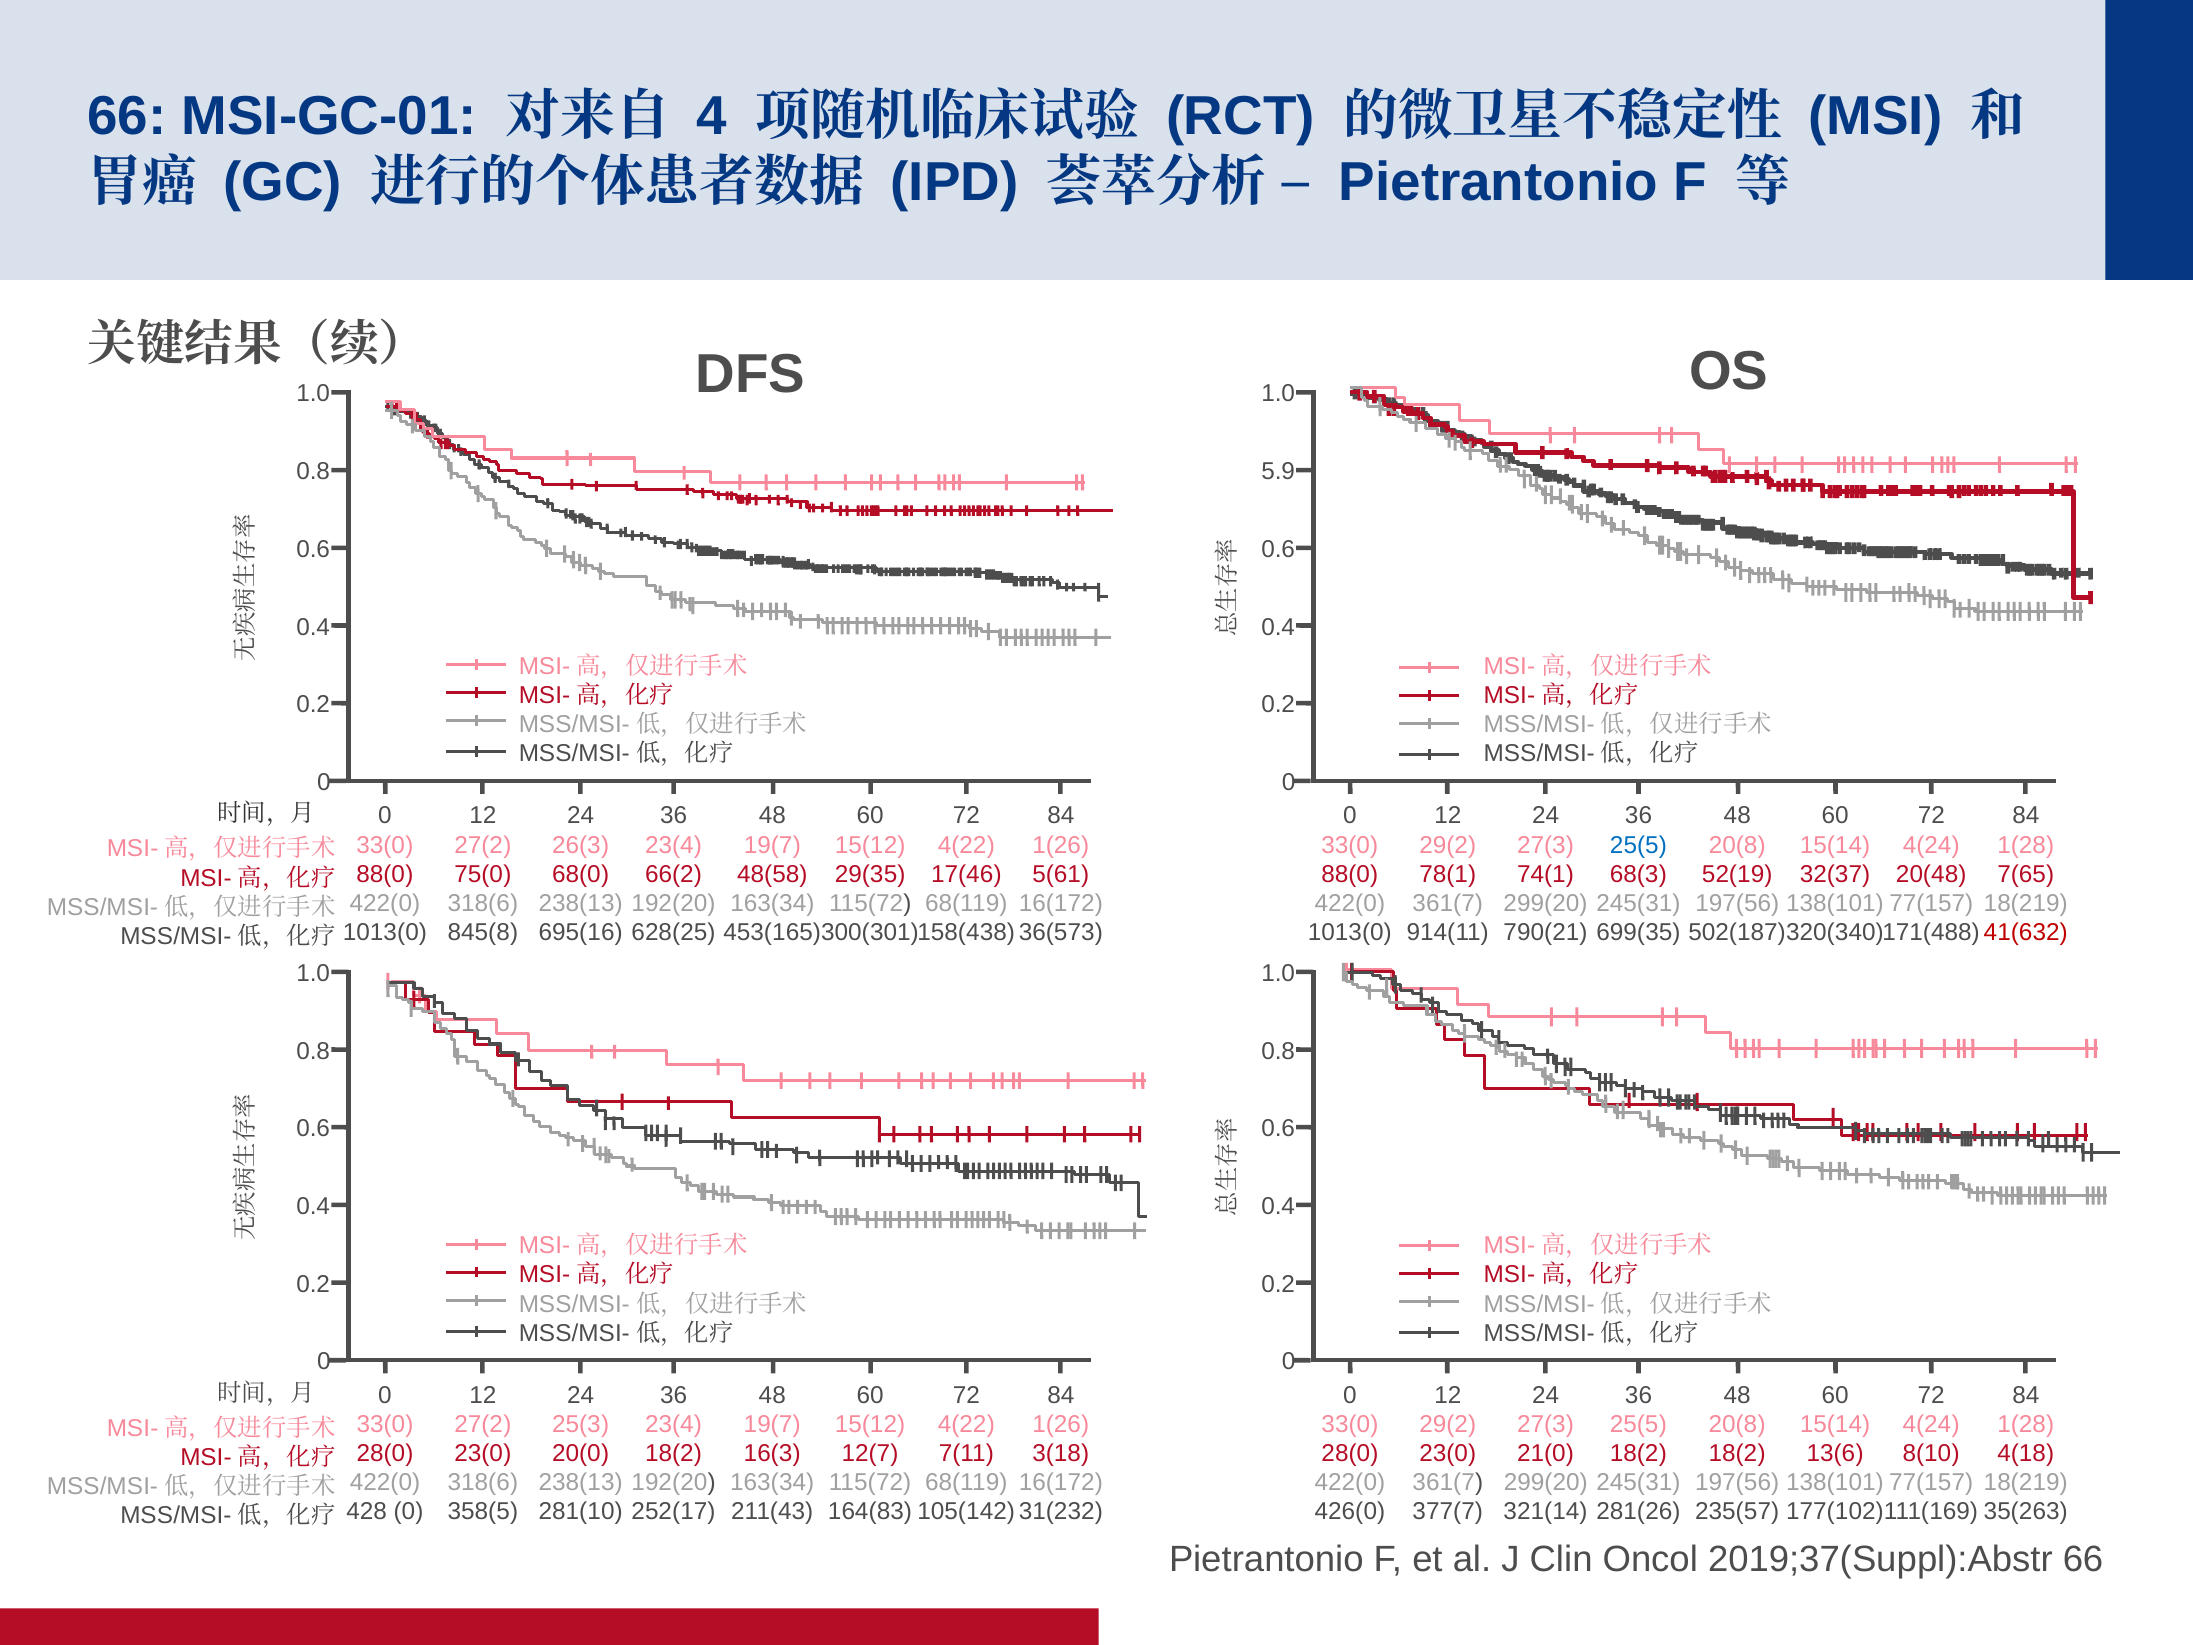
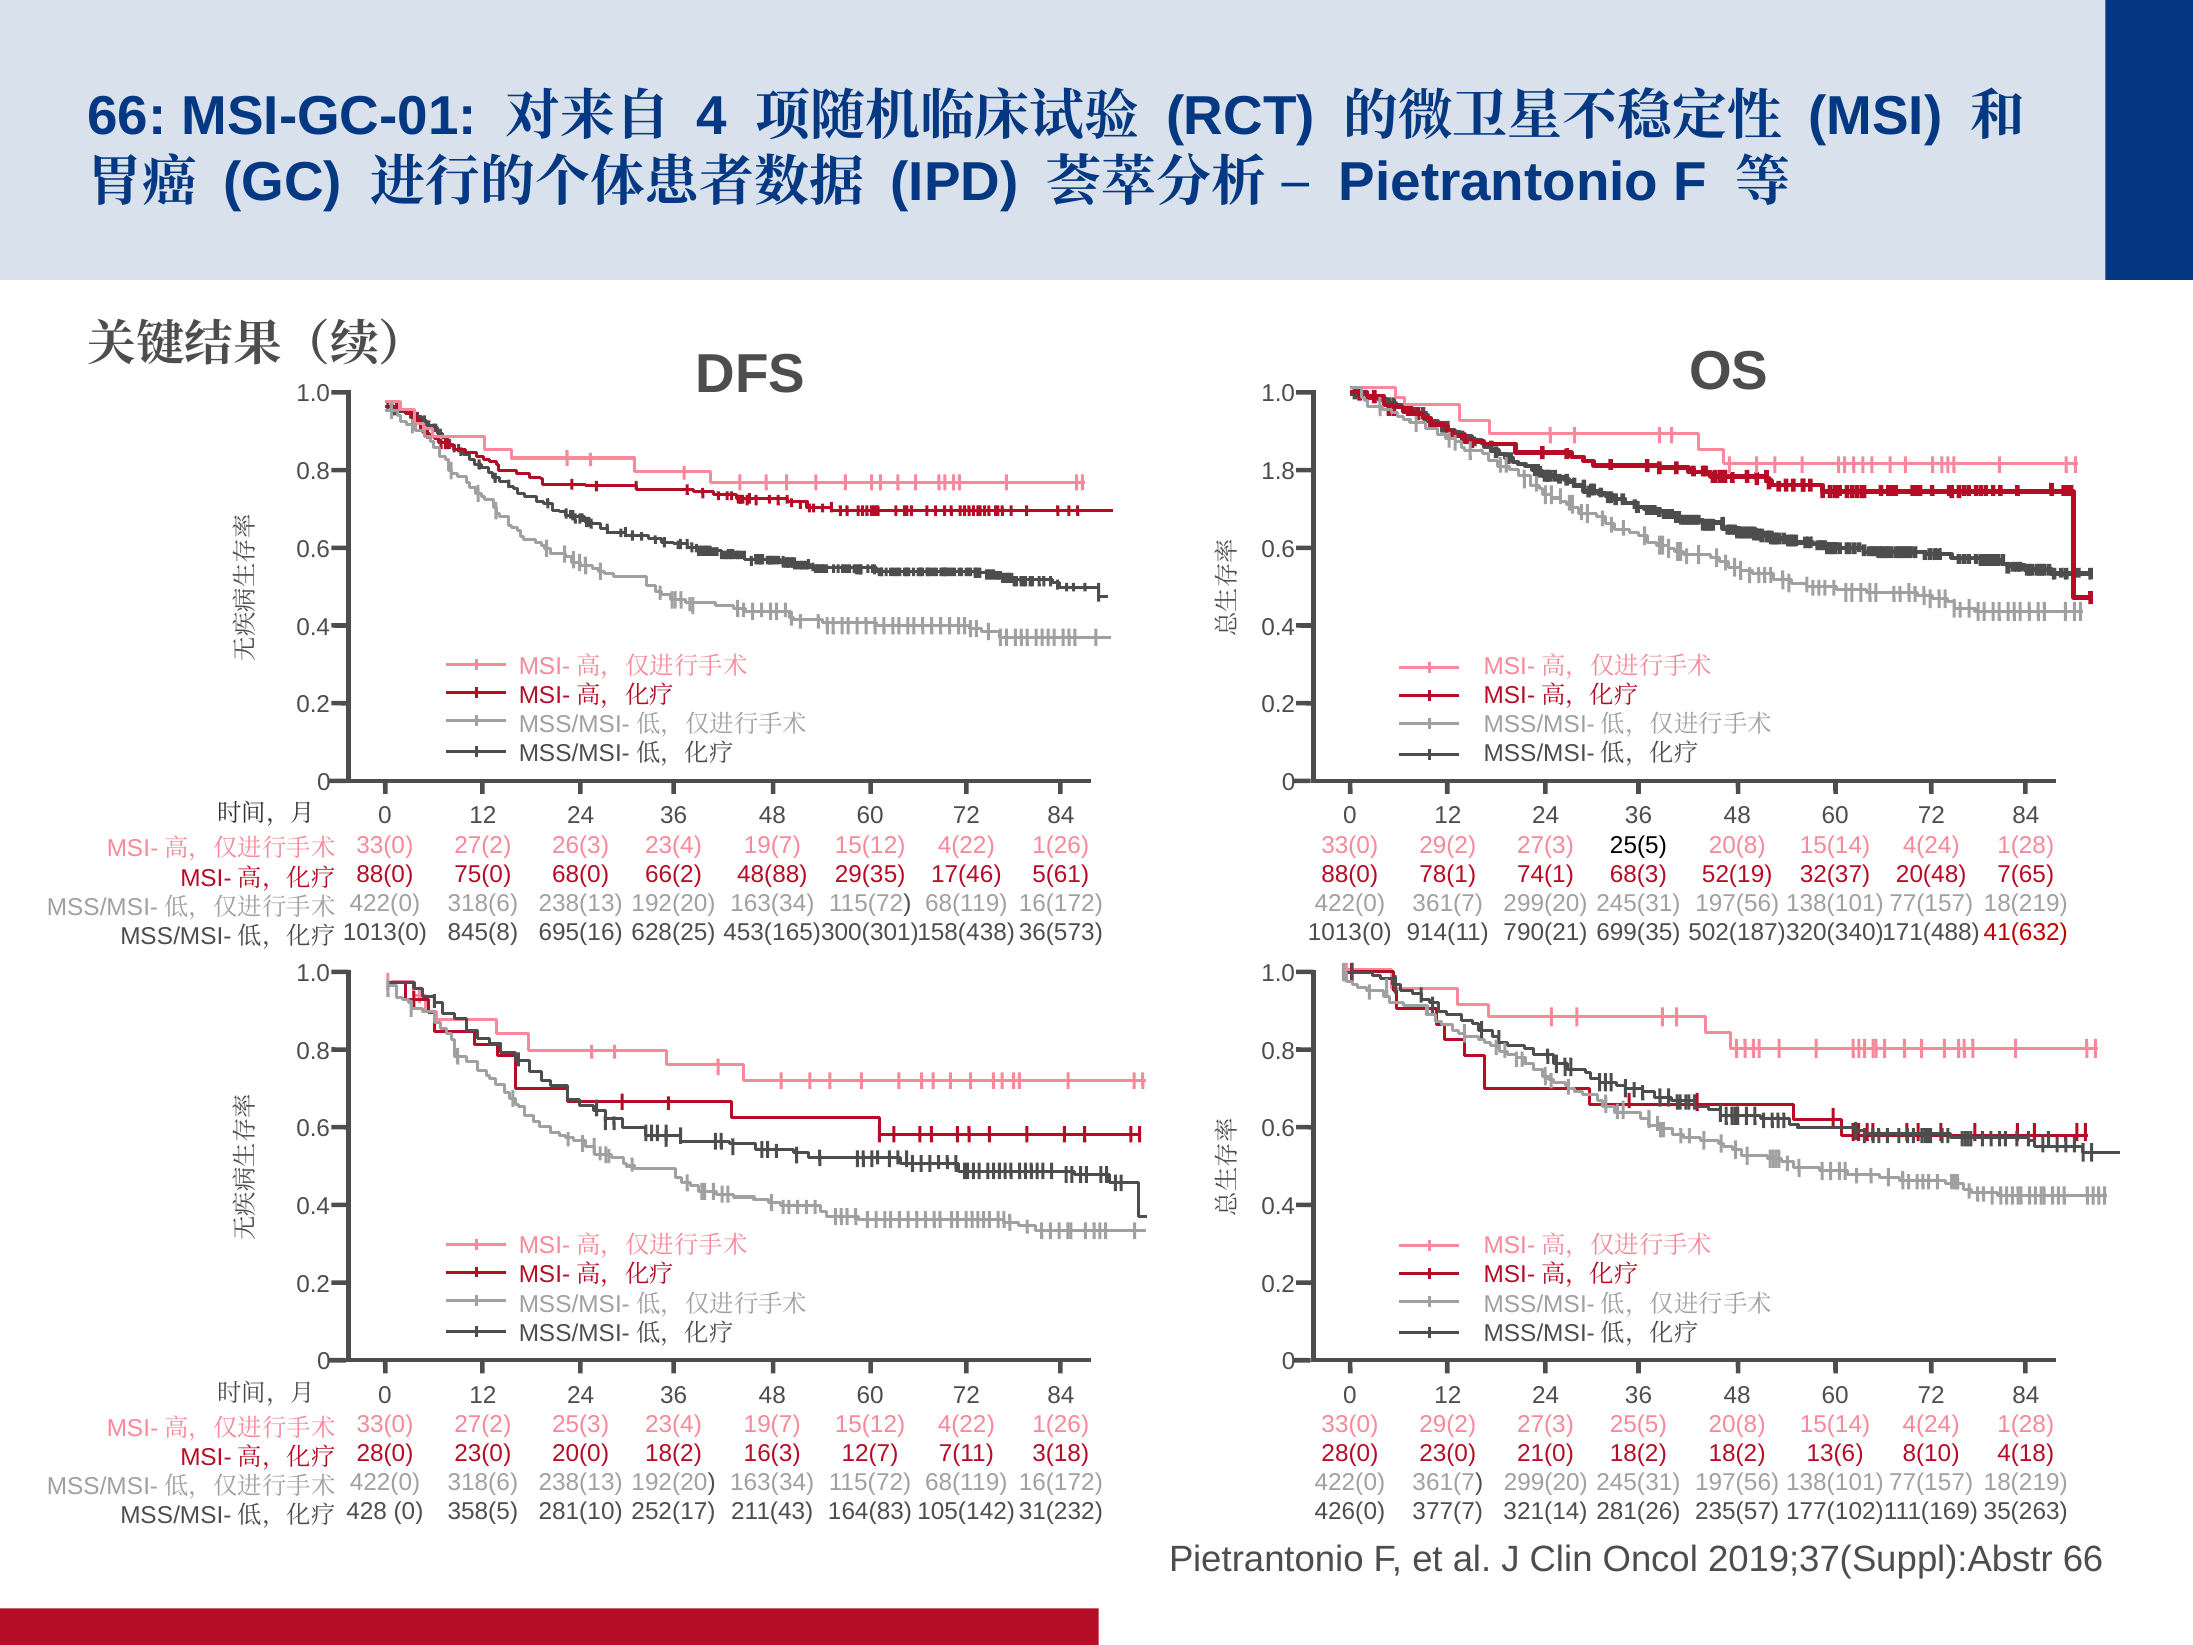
5.9: 5.9 -> 1.8 (1278, 472)
25(5 colour: blue -> black (1638, 845)
48(58: 48(58 -> 48(88 (772, 874)
